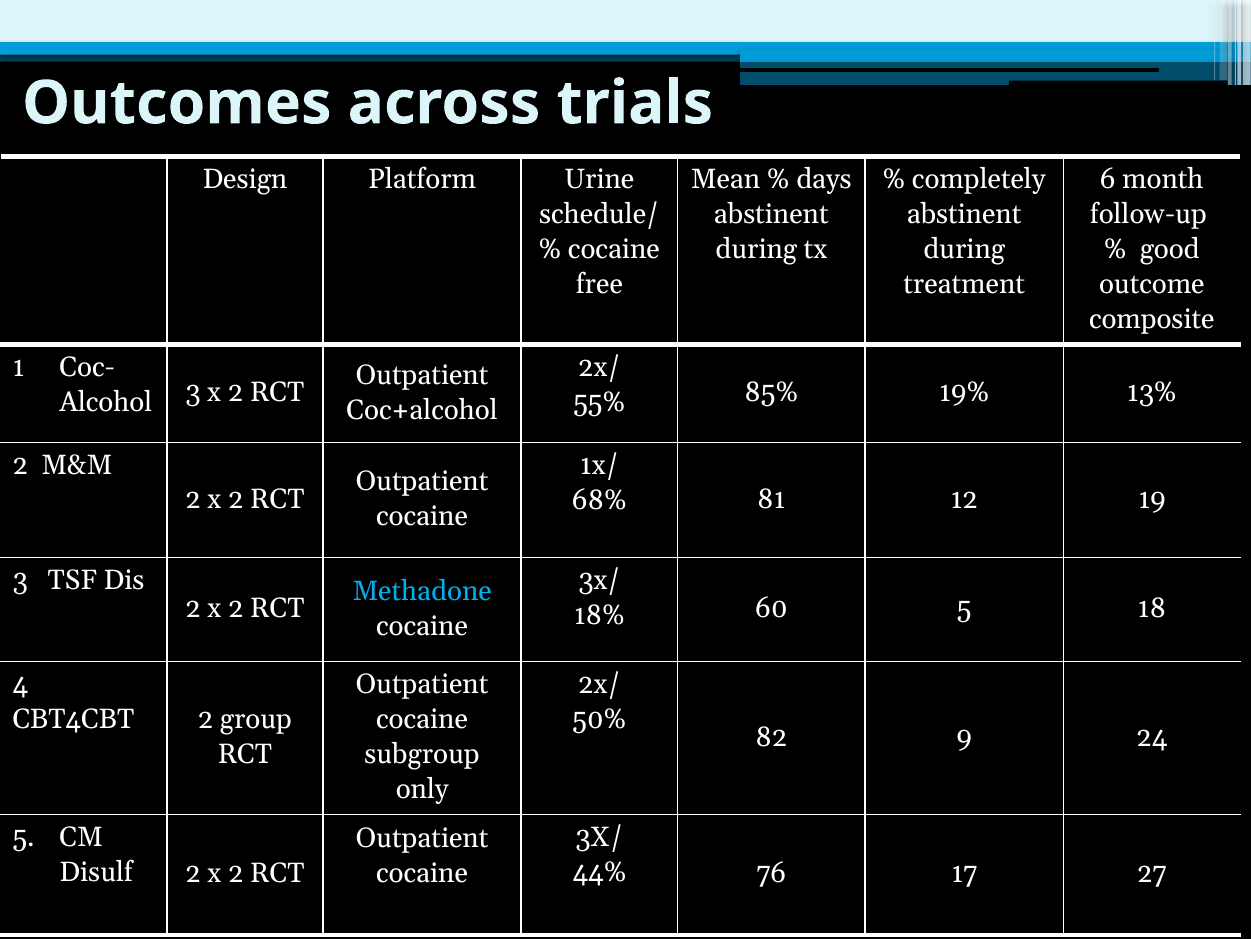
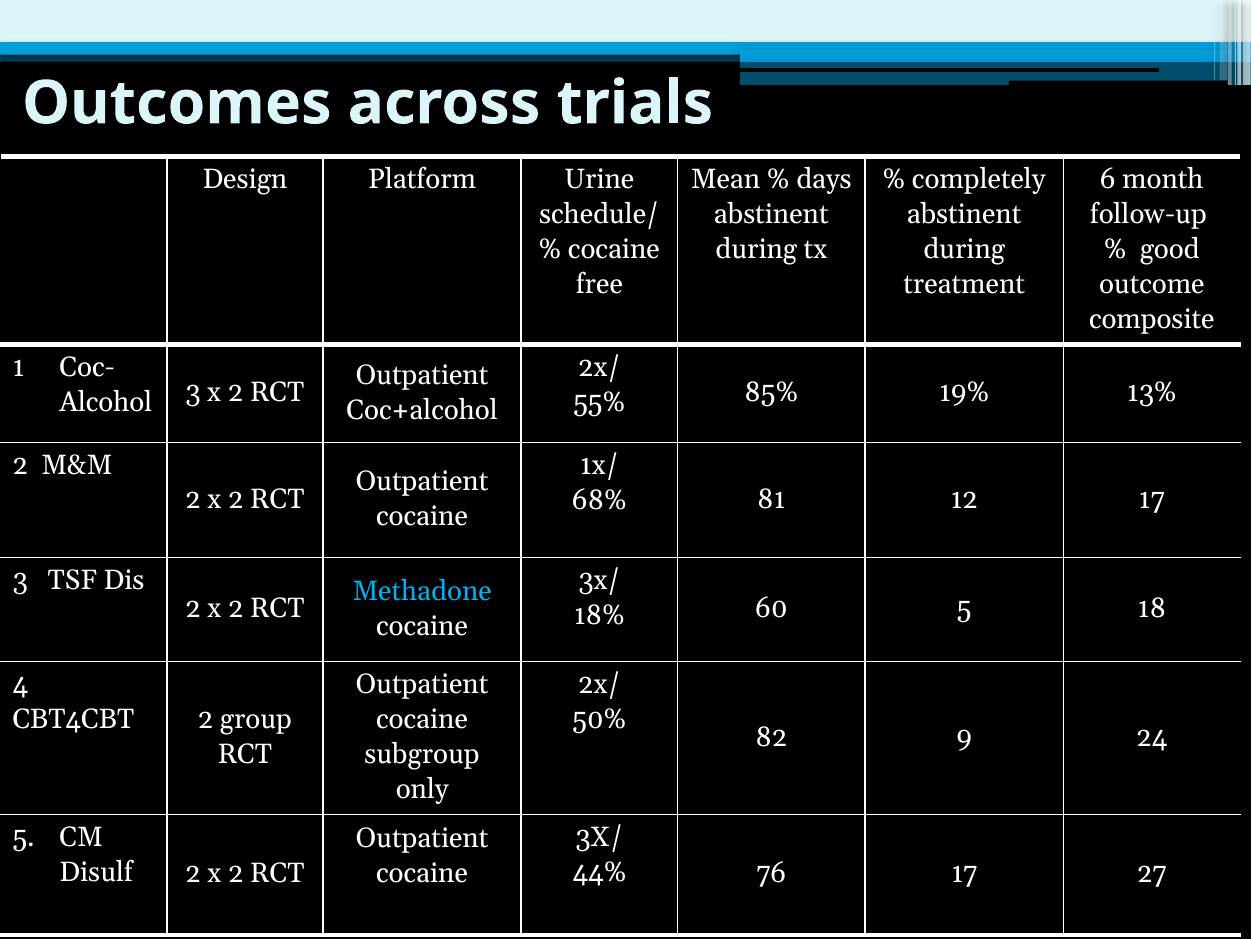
12 19: 19 -> 17 (1152, 499)
